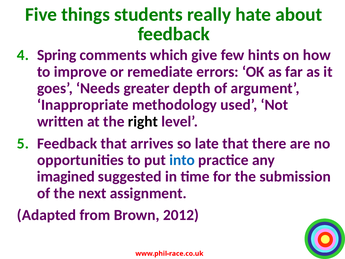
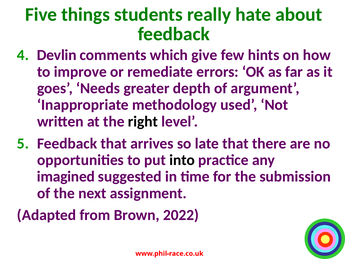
Spring: Spring -> Devlin (57, 55)
into colour: blue -> black (182, 160)
2012: 2012 -> 2022 (181, 215)
